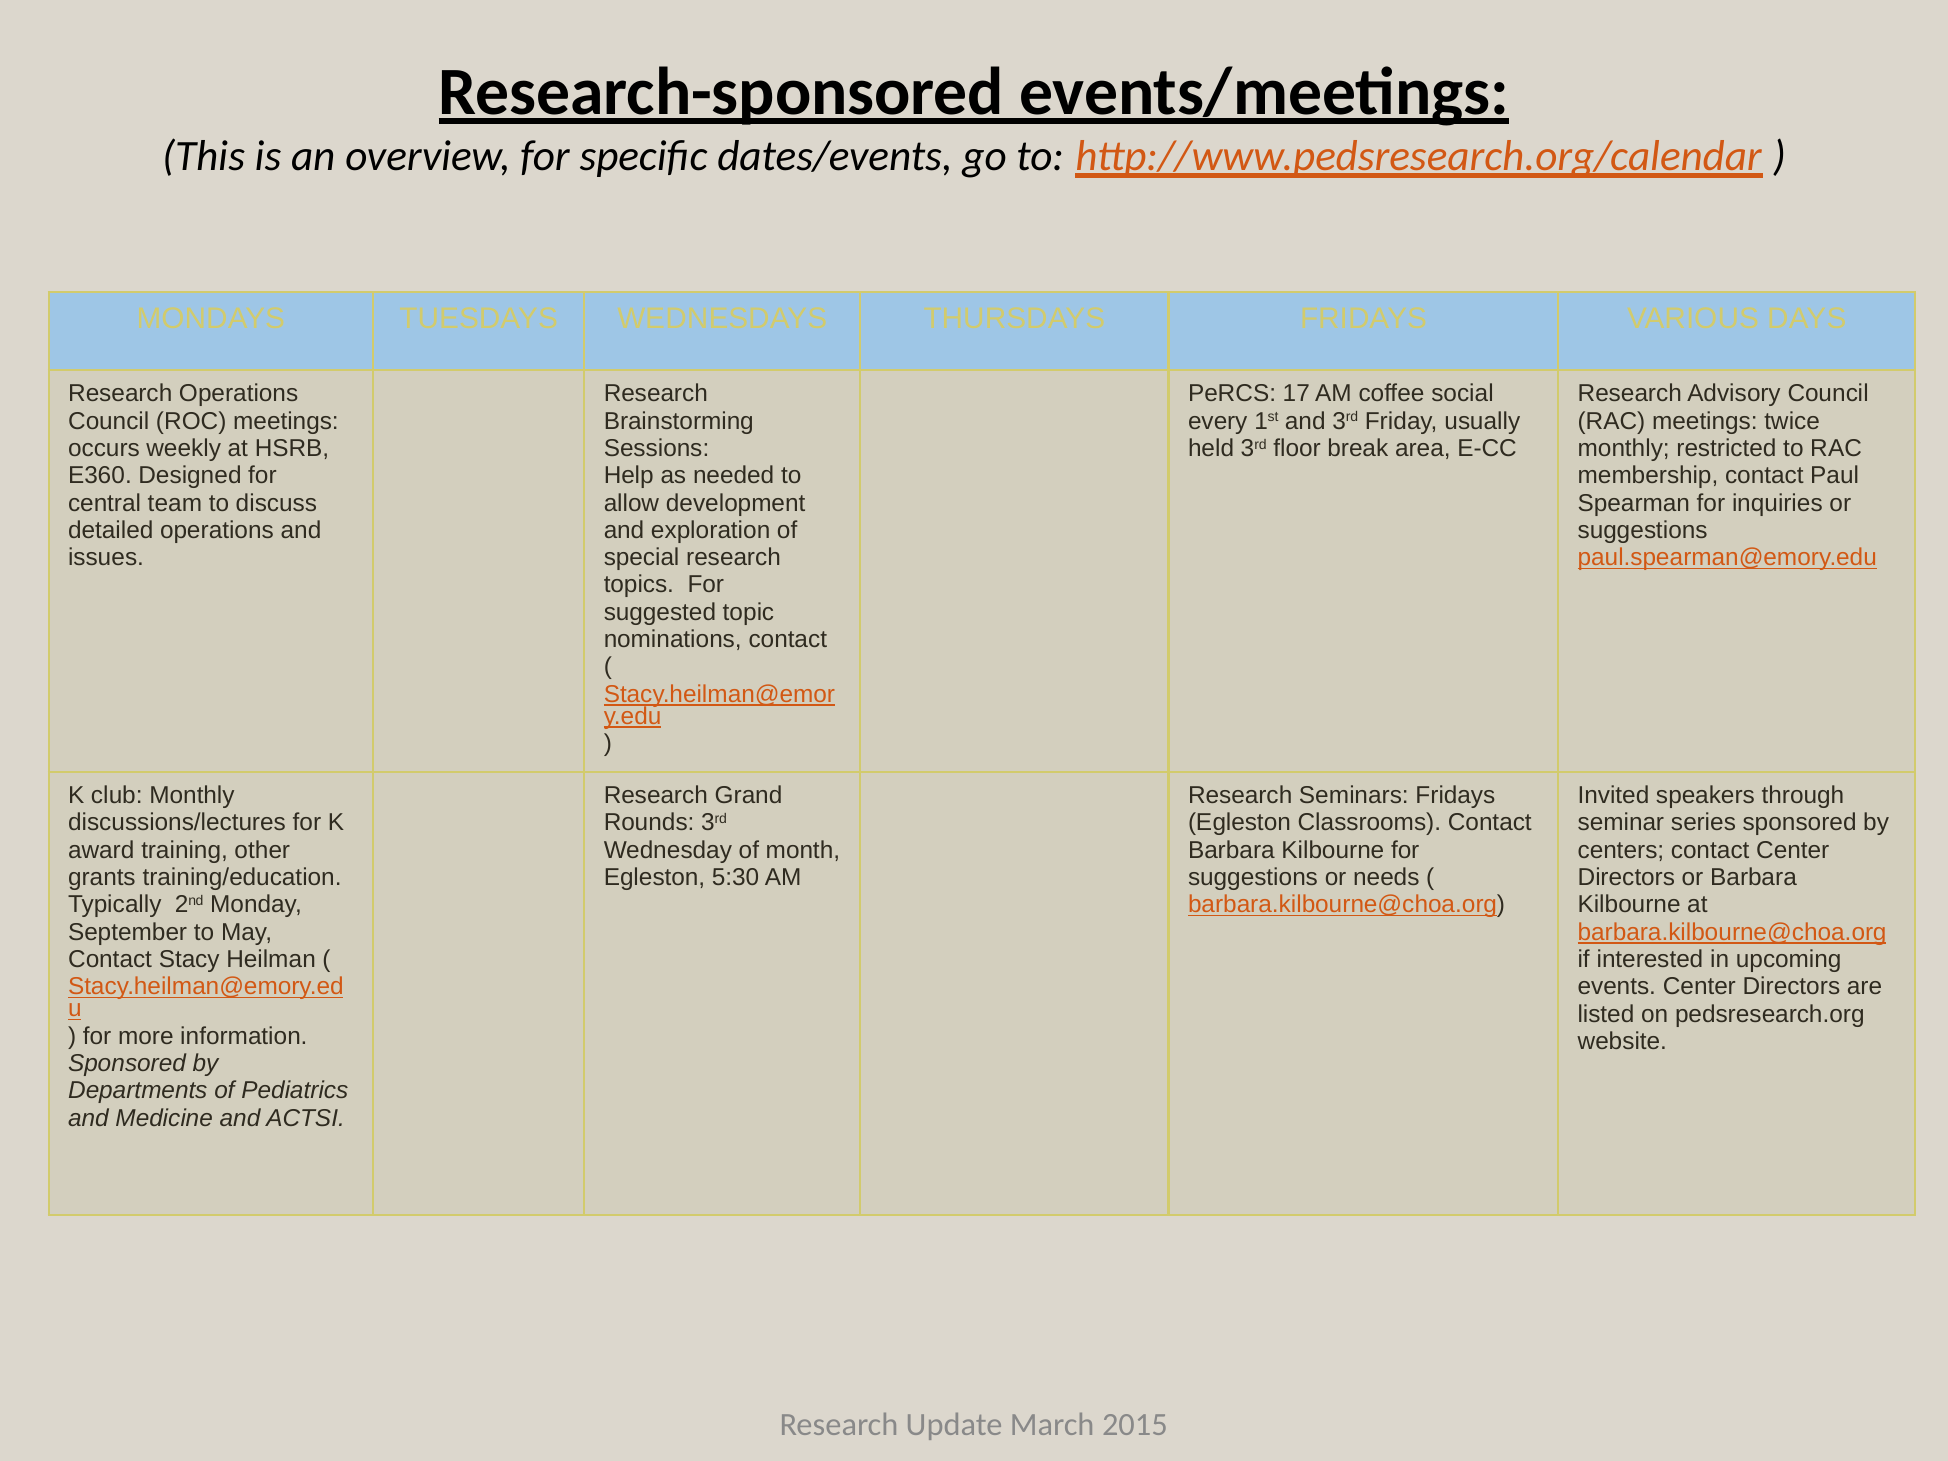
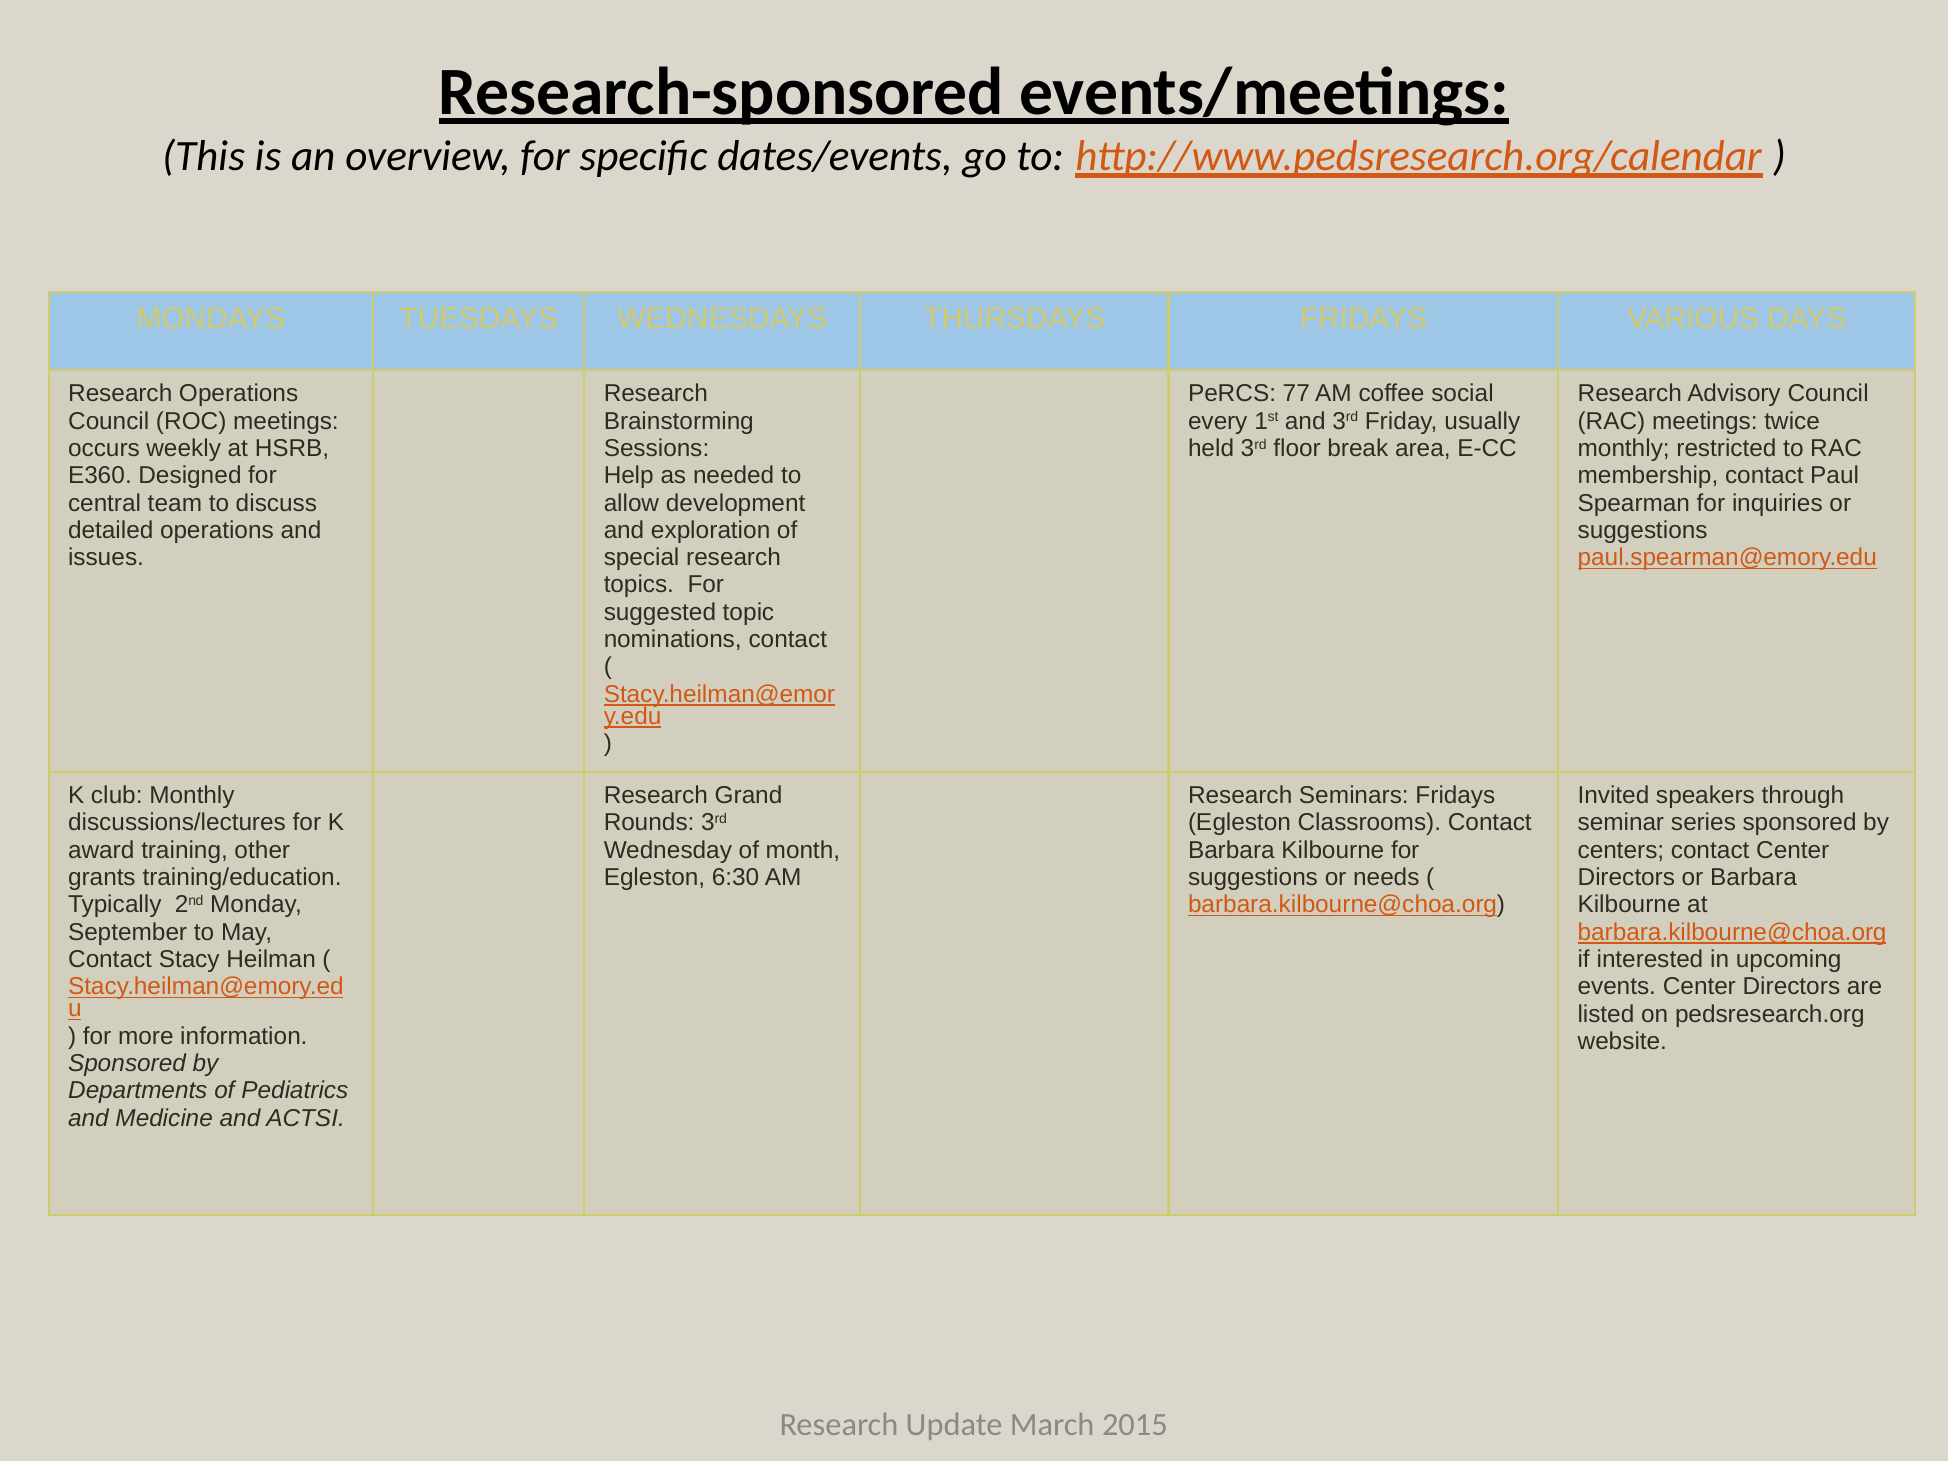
17: 17 -> 77 (1296, 394)
5:30: 5:30 -> 6:30 (736, 878)
